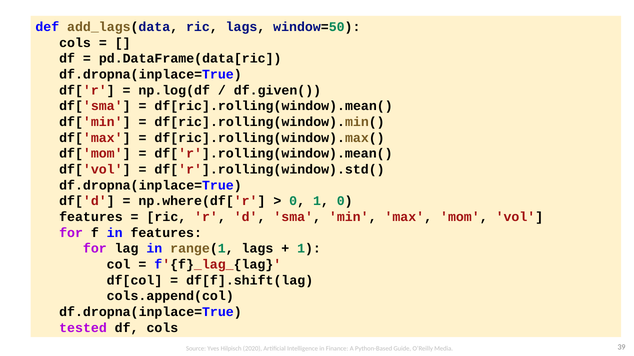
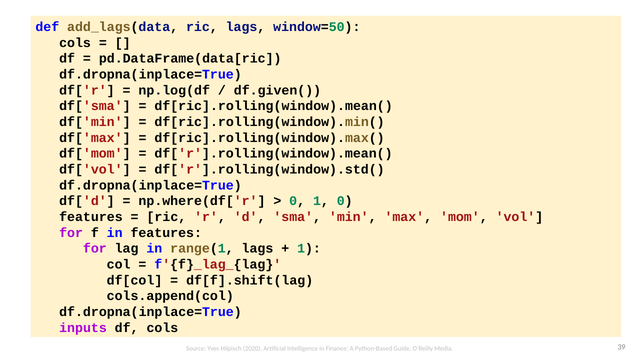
tested: tested -> inputs (83, 328)
